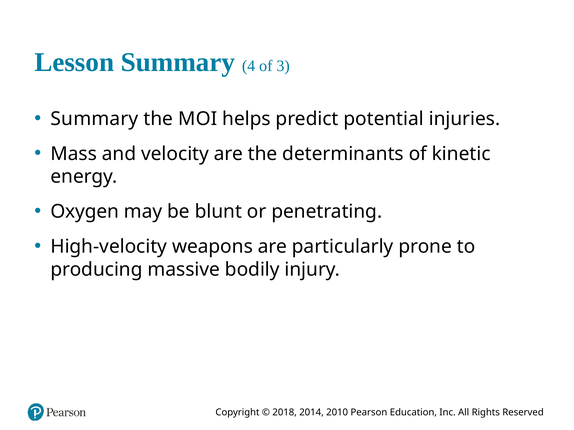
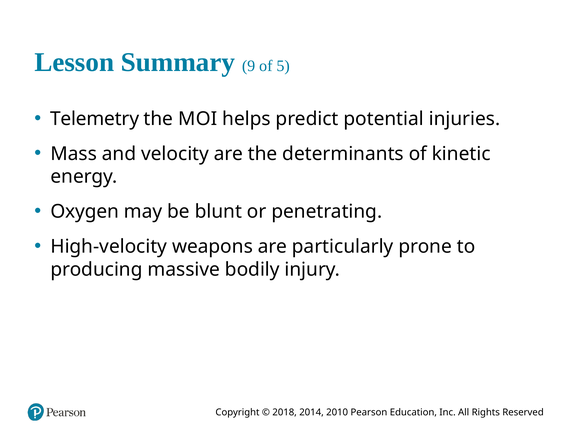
4: 4 -> 9 (249, 66)
3: 3 -> 5 (283, 66)
Summary: Summary -> Telemetry (95, 119)
